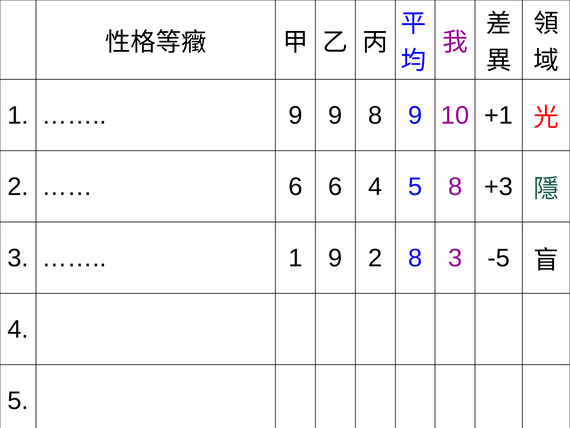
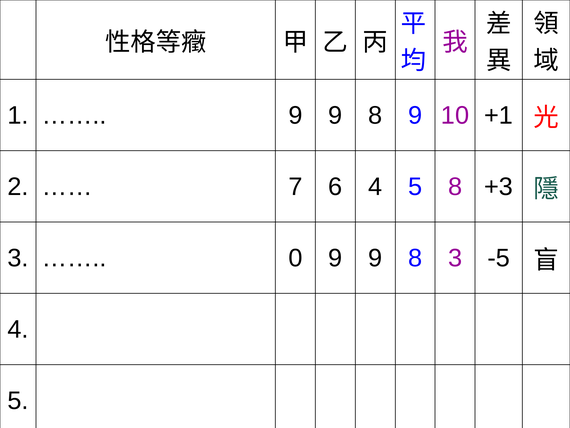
6: 6 -> 7 (295, 187)
1: 1 -> 0 (295, 258)
2: 2 -> 9 (375, 258)
